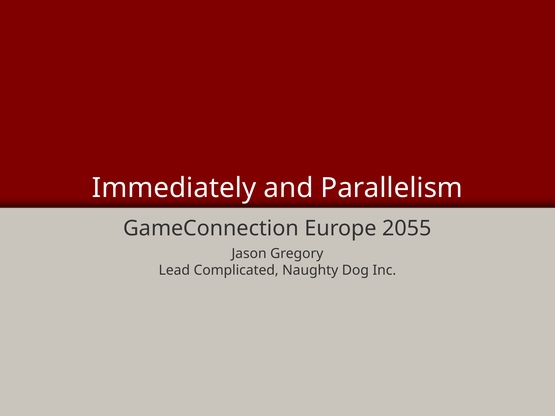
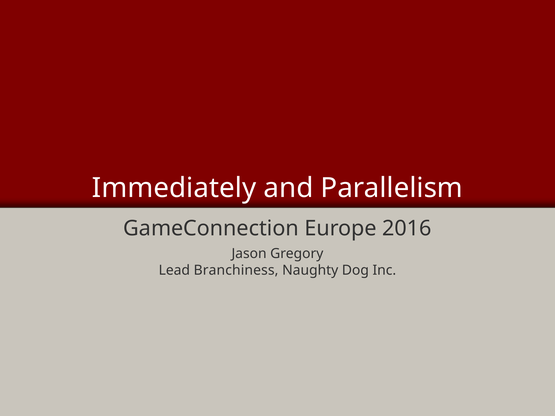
2055: 2055 -> 2016 (407, 228)
Complicated: Complicated -> Branchiness (236, 270)
